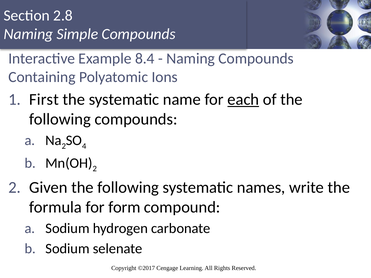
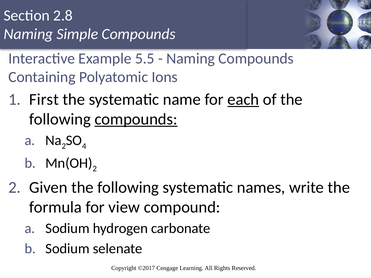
8.4: 8.4 -> 5.5 (145, 59)
compounds underline: none -> present (136, 119)
form: form -> view (124, 207)
